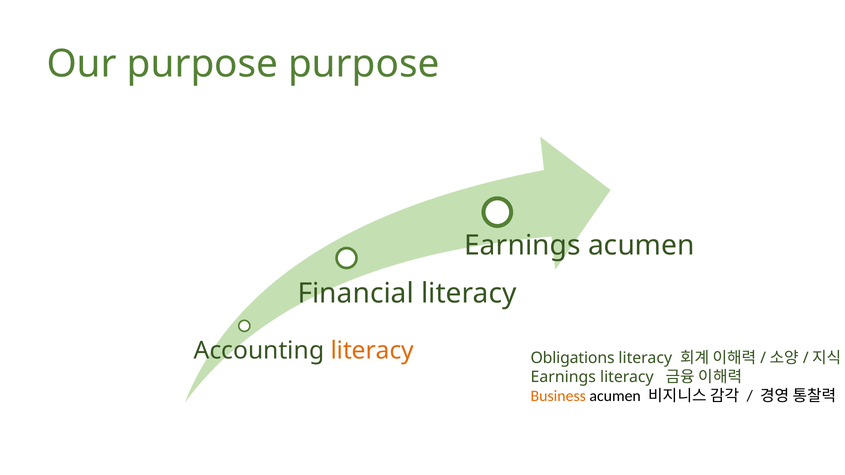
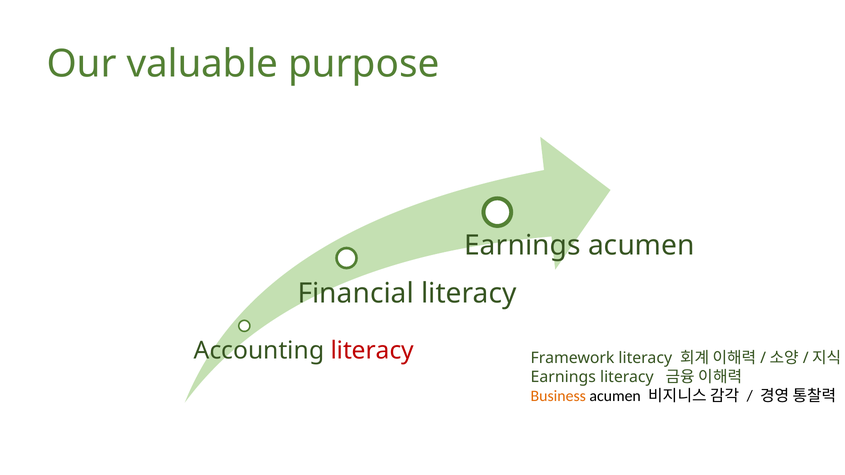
Our purpose: purpose -> valuable (203, 64)
literacy colour: orange -> red (372, 351)
Obligations: Obligations -> Framework (573, 358)
